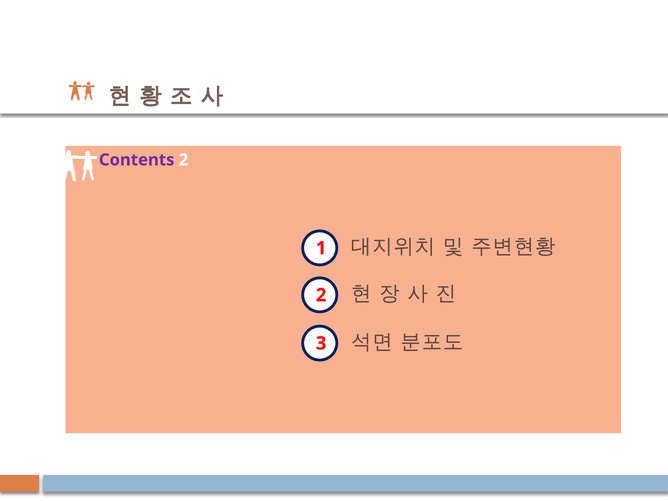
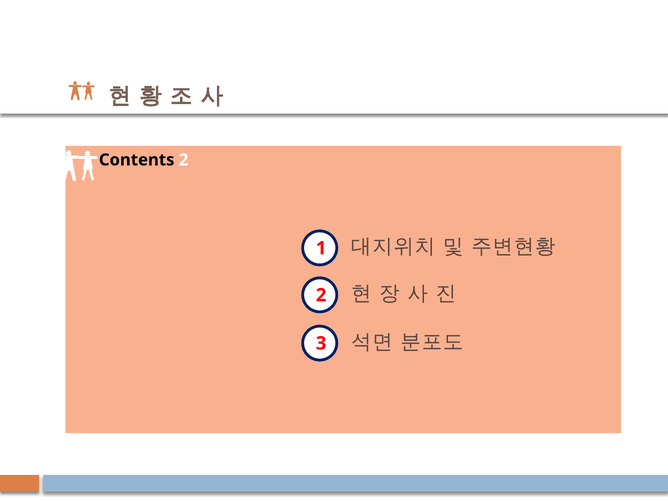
Contents colour: purple -> black (137, 160)
